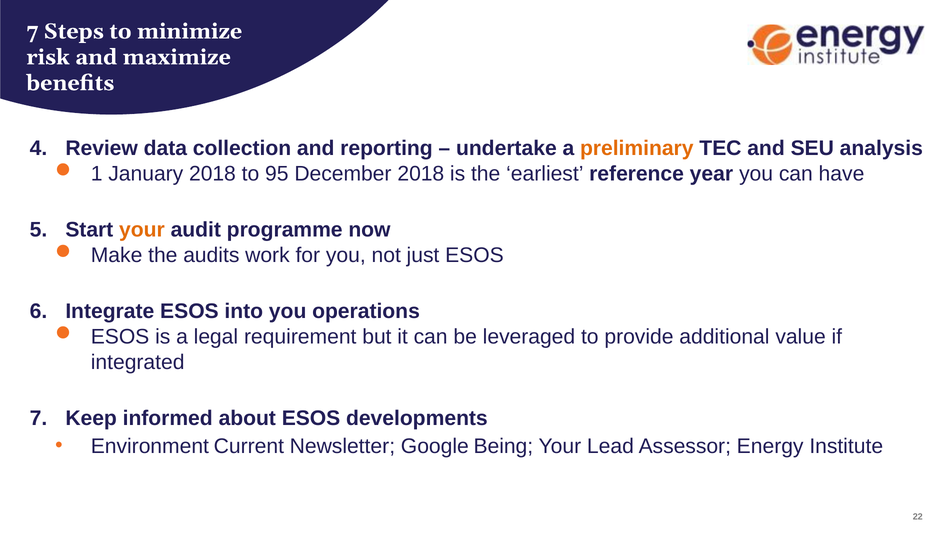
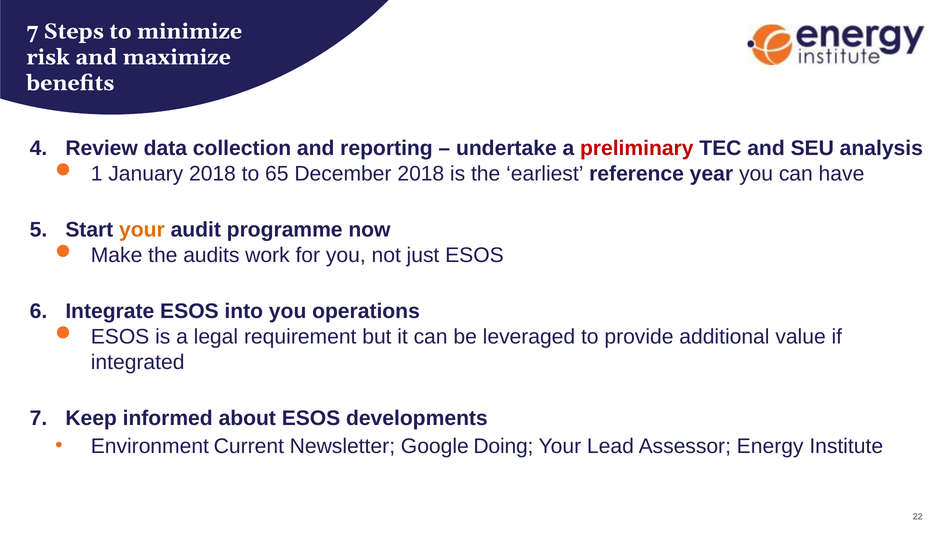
preliminary colour: orange -> red (637, 148)
95: 95 -> 65 (277, 174)
Being: Being -> Doing (503, 446)
